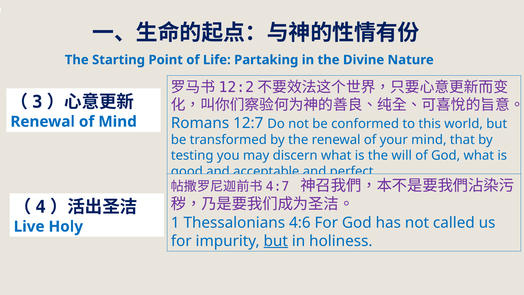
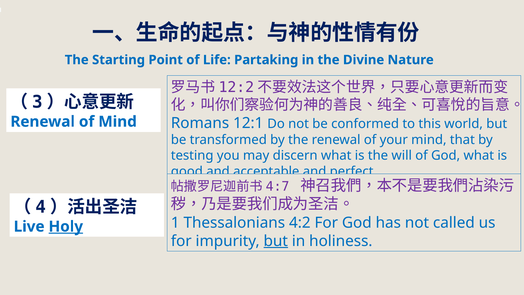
12:7: 12:7 -> 12:1 (248, 123)
4:6: 4:6 -> 4:2 (300, 222)
Holy underline: none -> present (66, 226)
